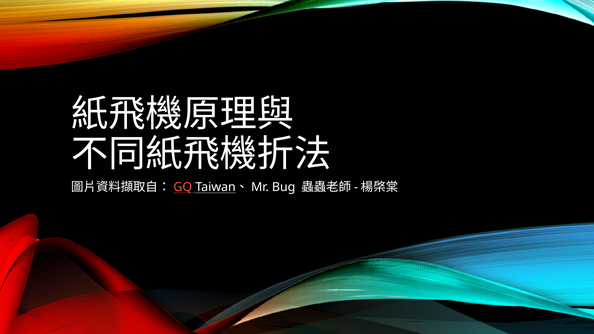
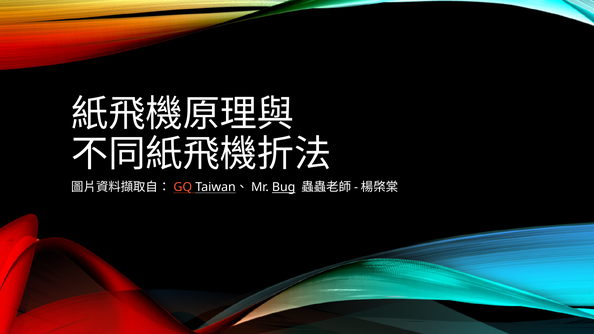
Bug underline: none -> present (284, 187)
